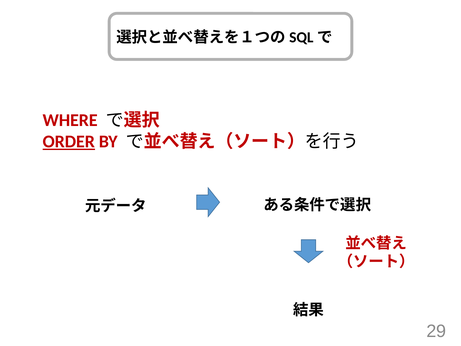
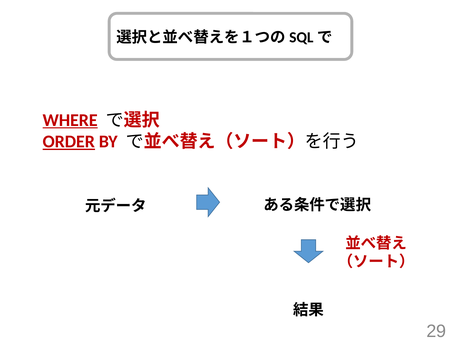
WHERE underline: none -> present (70, 120)
